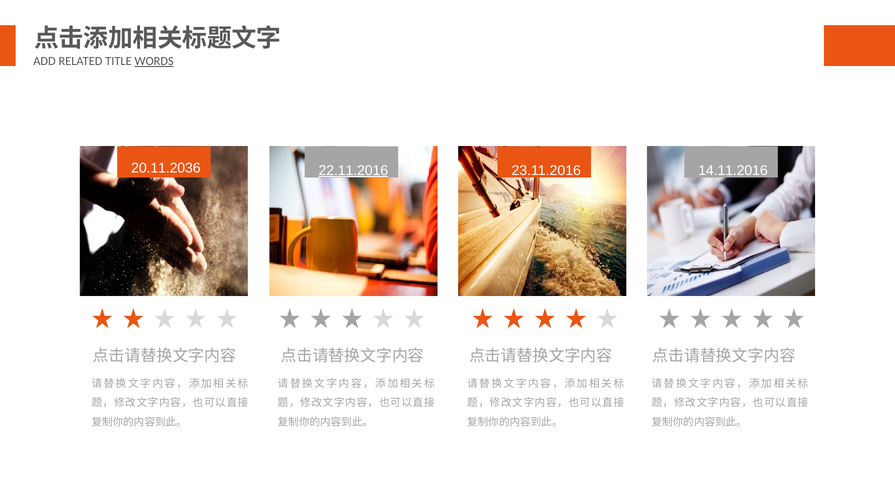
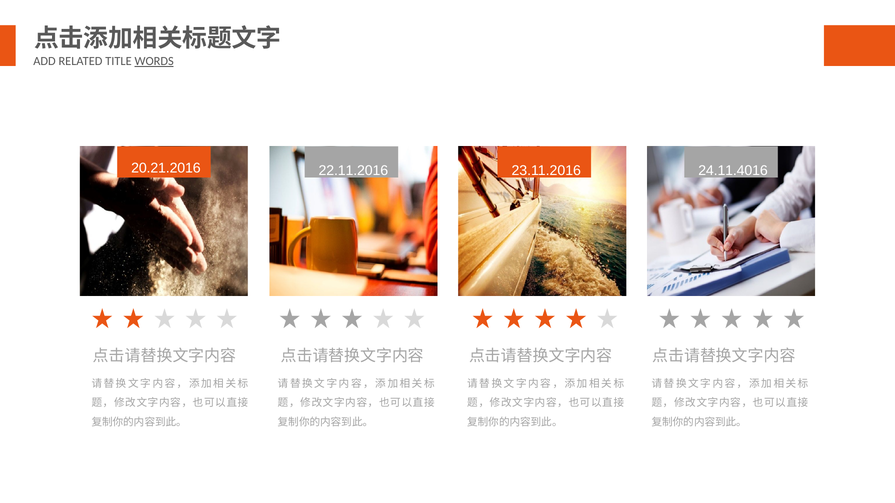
20.11.2036: 20.11.2036 -> 20.21.2016 (166, 168)
22.11.2016 underline: present -> none (353, 171)
14.11.2016: 14.11.2016 -> 24.11.4016 (733, 171)
